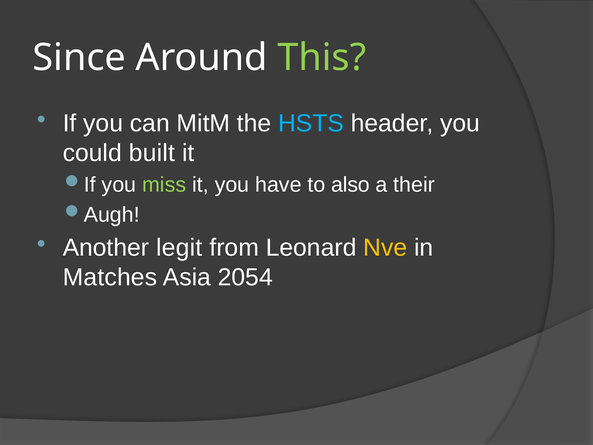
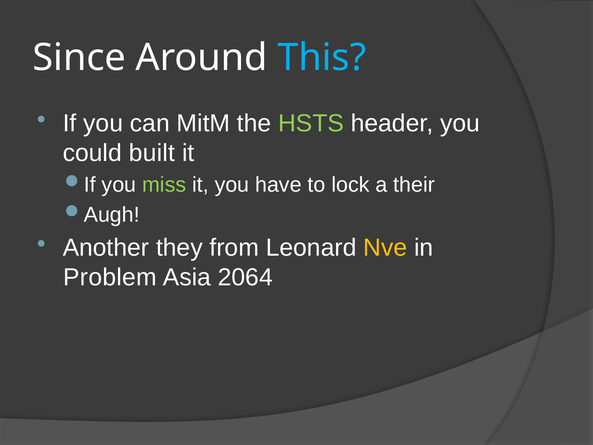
This colour: light green -> light blue (322, 58)
HSTS colour: light blue -> light green (311, 123)
also: also -> lock (350, 185)
legit: legit -> they (179, 247)
Matches: Matches -> Problem (110, 277)
2054: 2054 -> 2064 (245, 277)
